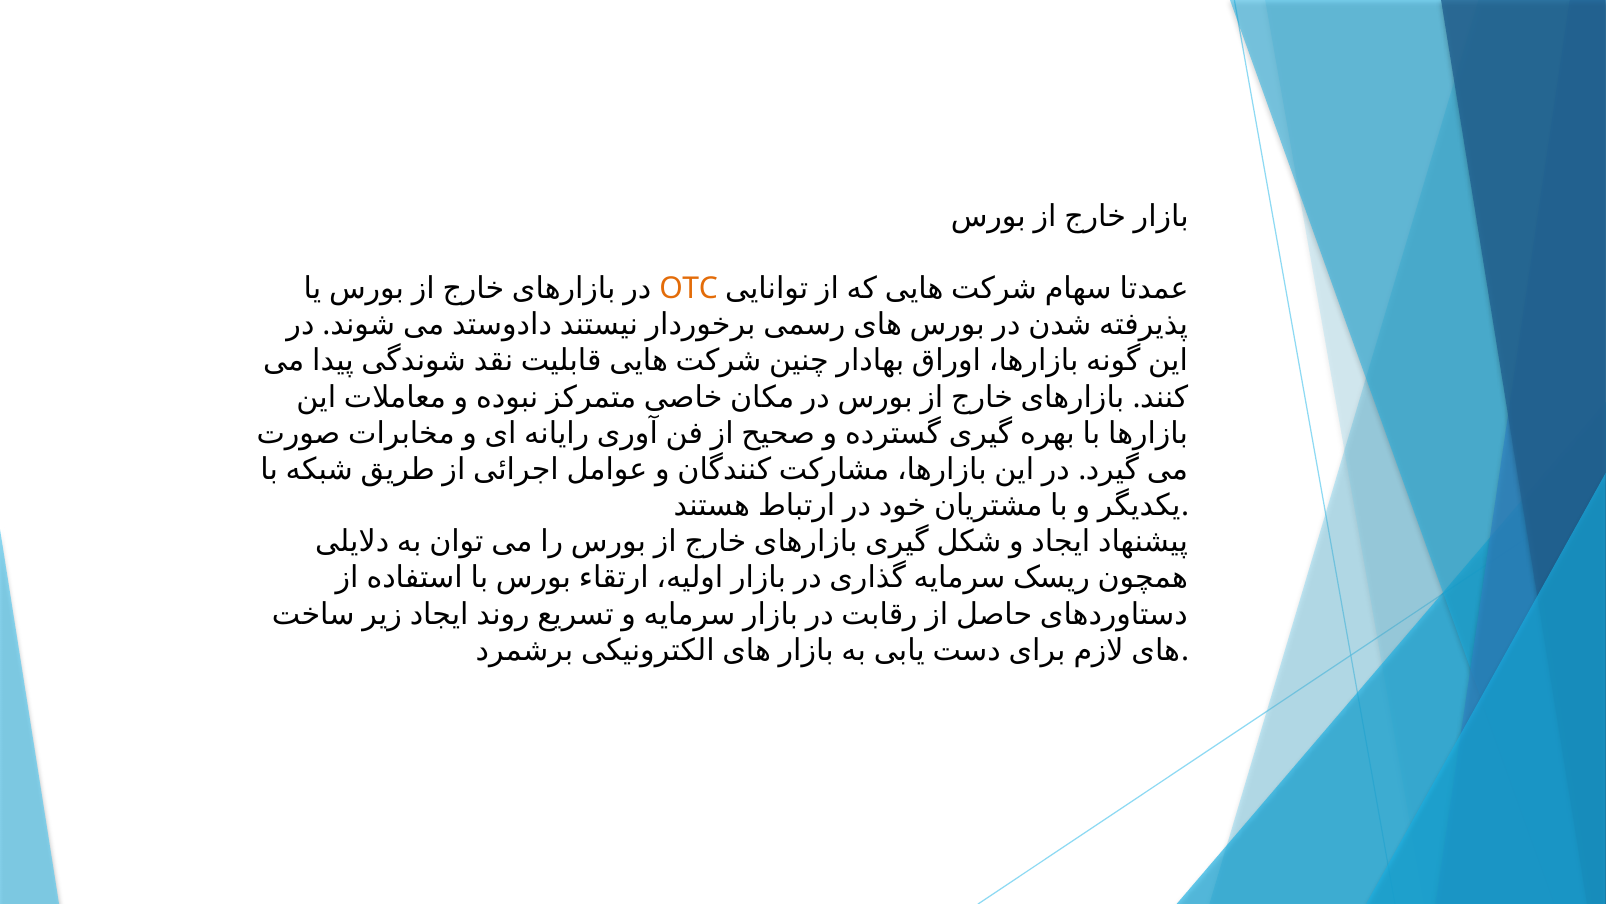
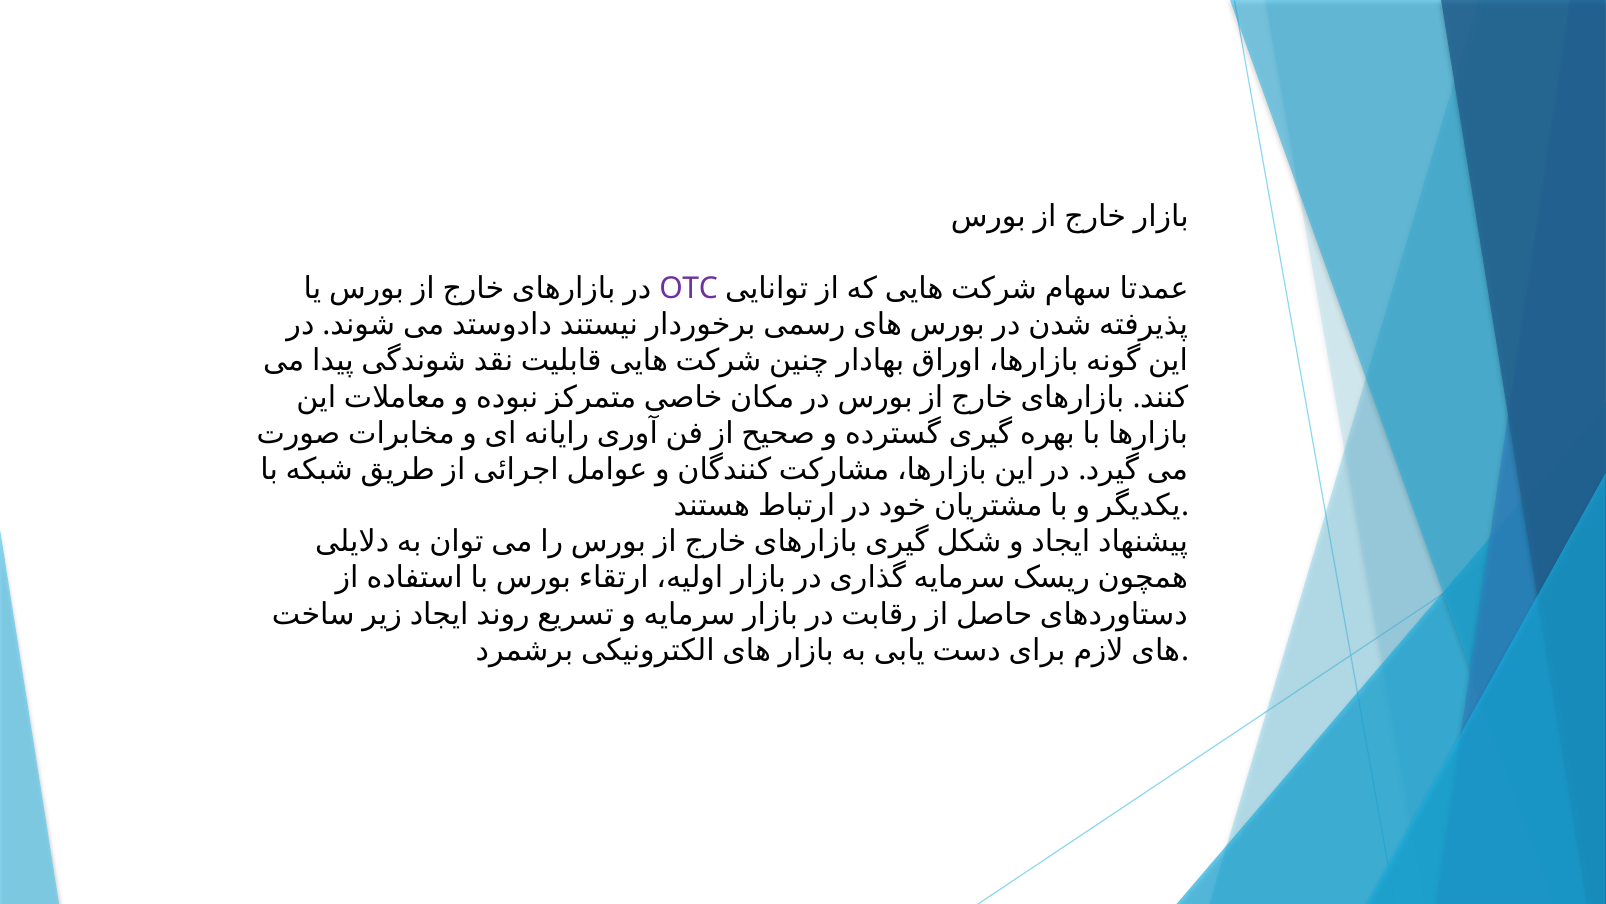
OTC colour: orange -> purple (689, 289)
